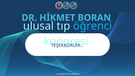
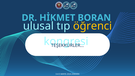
öğrenci colour: light blue -> yellow (93, 26)
